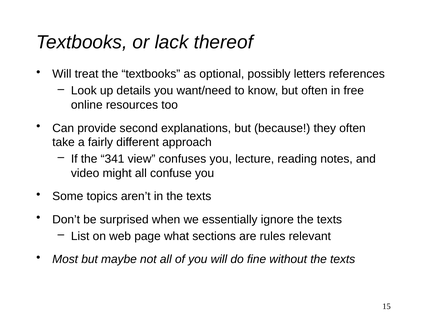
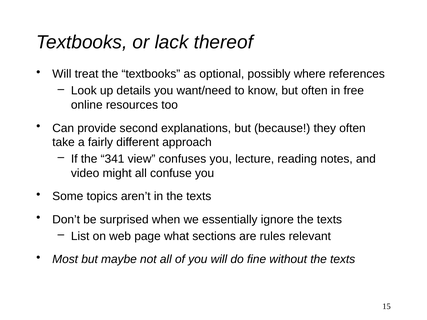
letters: letters -> where (310, 74)
